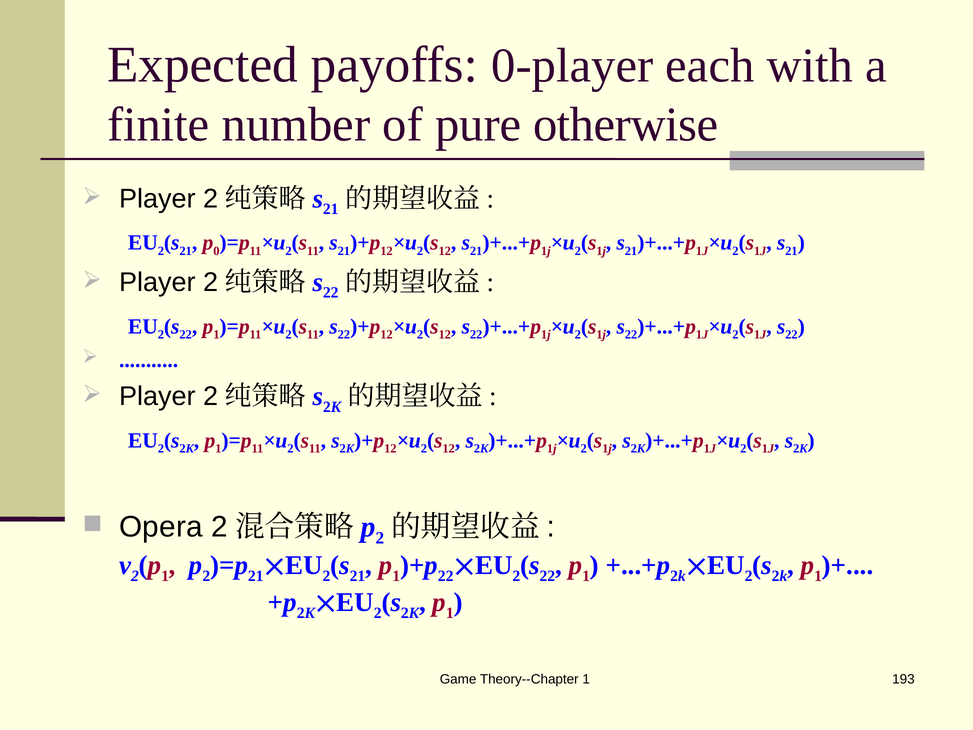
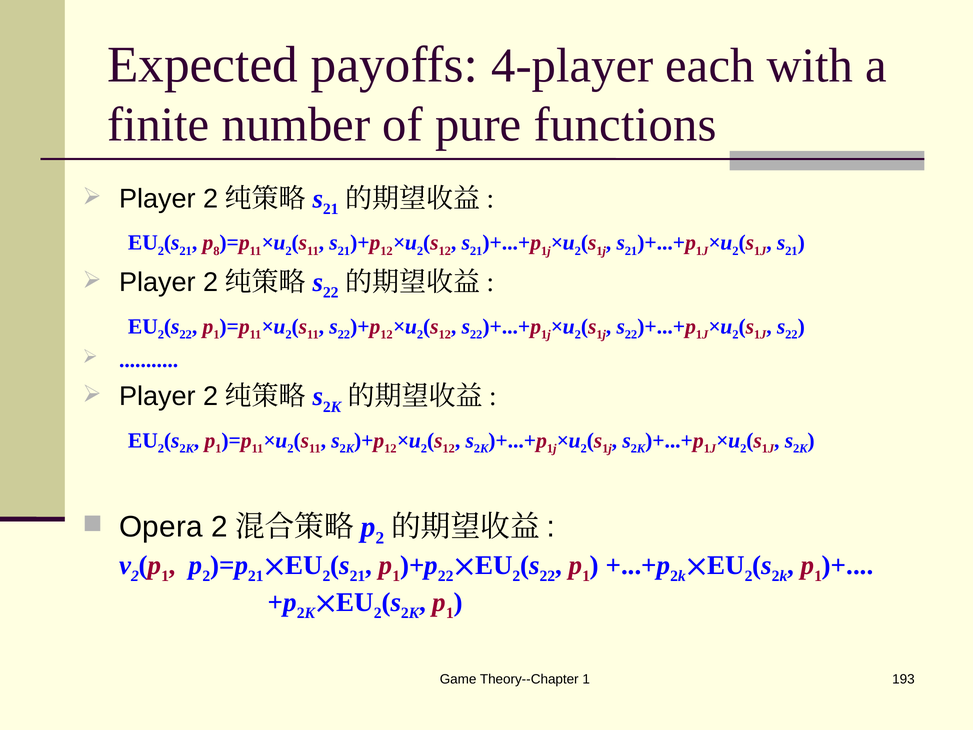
0-player: 0-player -> 4-player (572, 66)
otherwise: otherwise -> functions (625, 125)
0: 0 -> 8 (216, 251)
